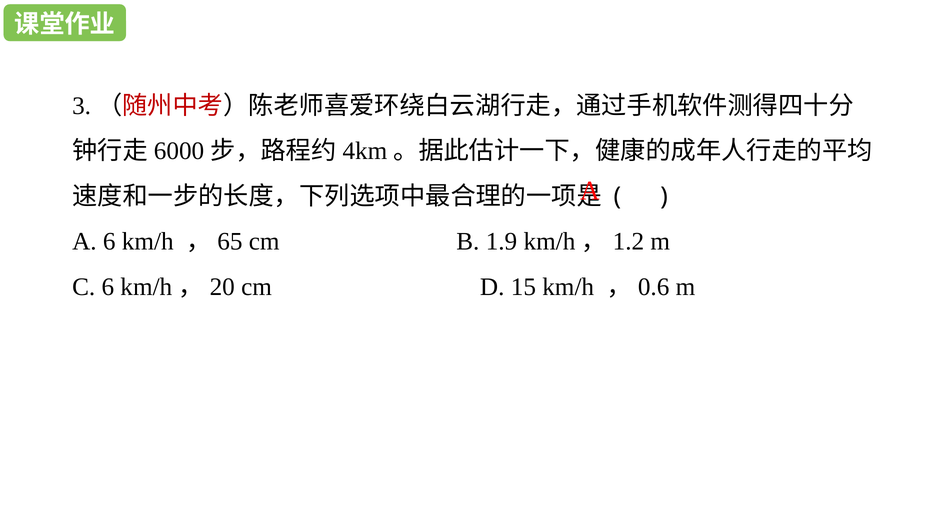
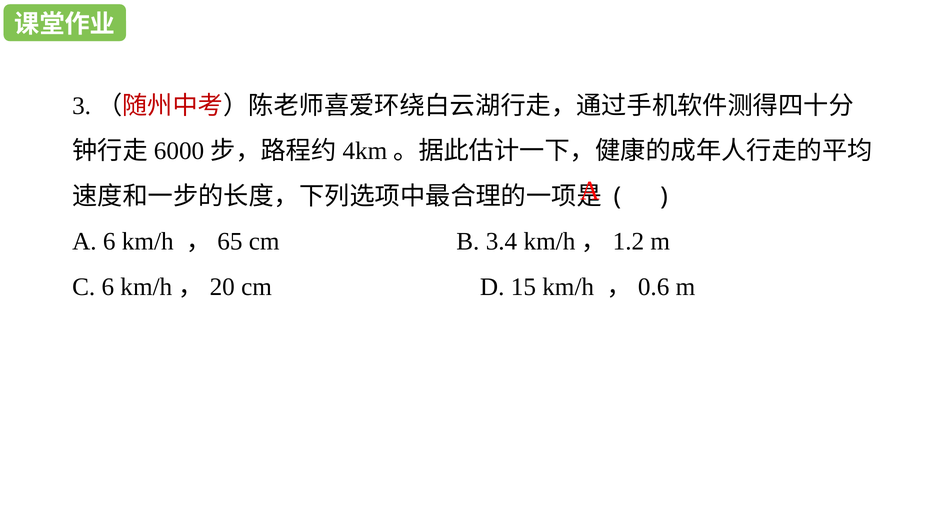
1.9: 1.9 -> 3.4 (501, 242)
